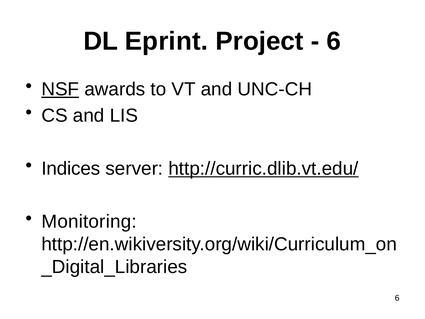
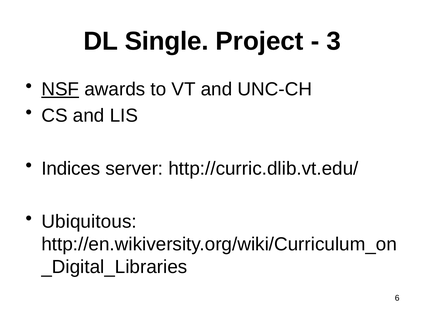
Eprint: Eprint -> Single (167, 41)
6: 6 -> 3 (334, 41)
http://curric.dlib.vt.edu/ underline: present -> none (263, 169)
Monitoring: Monitoring -> Ubiquitous (89, 221)
